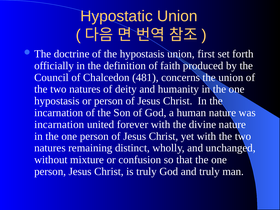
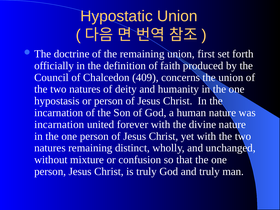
the hypostasis: hypostasis -> remaining (142, 54)
481: 481 -> 409 (145, 77)
